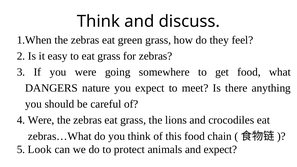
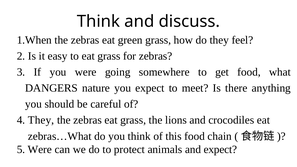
4 Were: Were -> They (41, 120)
5 Look: Look -> Were (40, 150)
